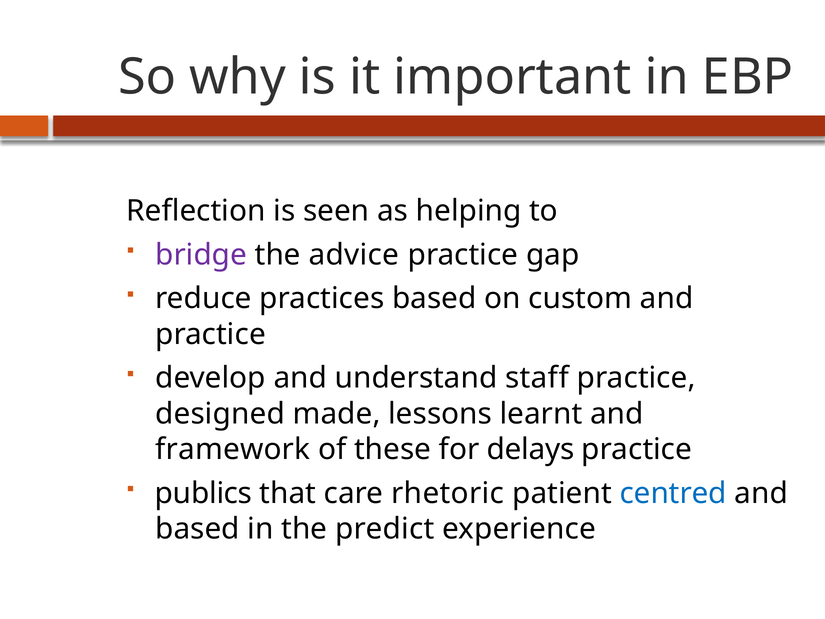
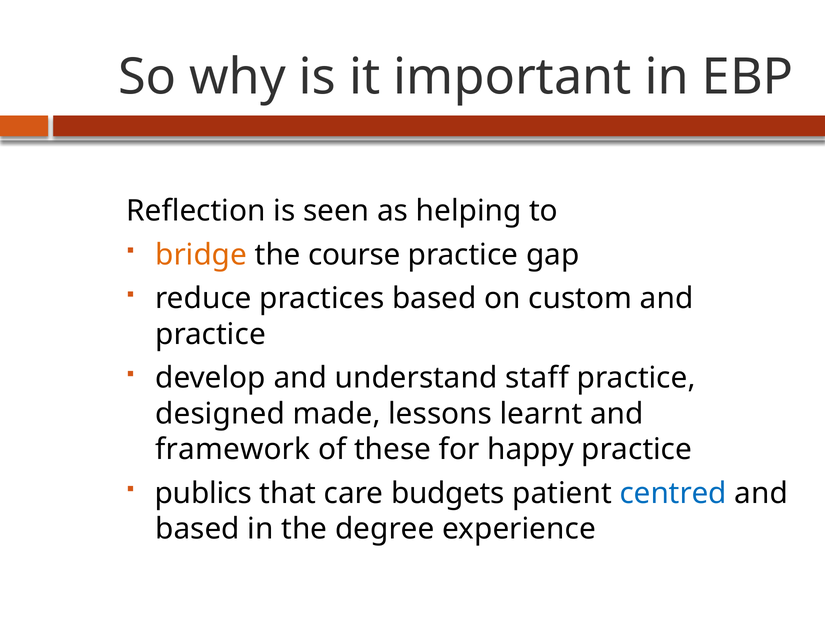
bridge colour: purple -> orange (201, 255)
advice: advice -> course (354, 255)
delays: delays -> happy (531, 449)
rhetoric: rhetoric -> budgets (448, 493)
predict: predict -> degree (385, 529)
